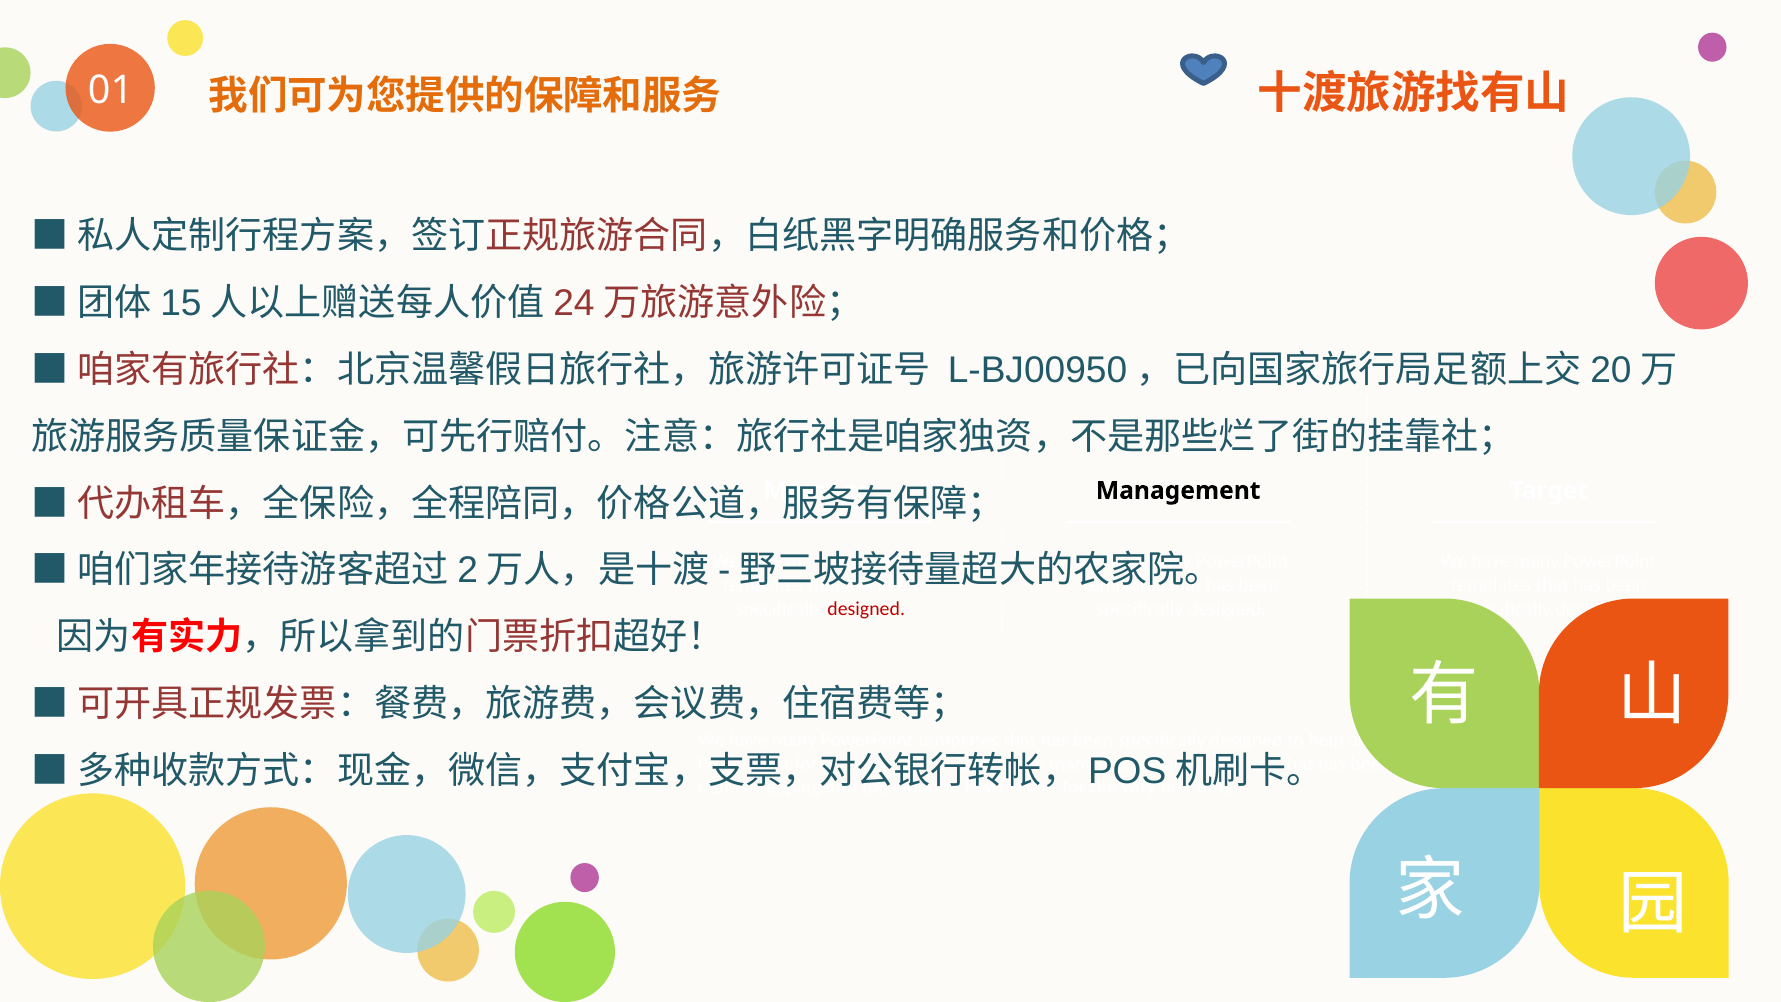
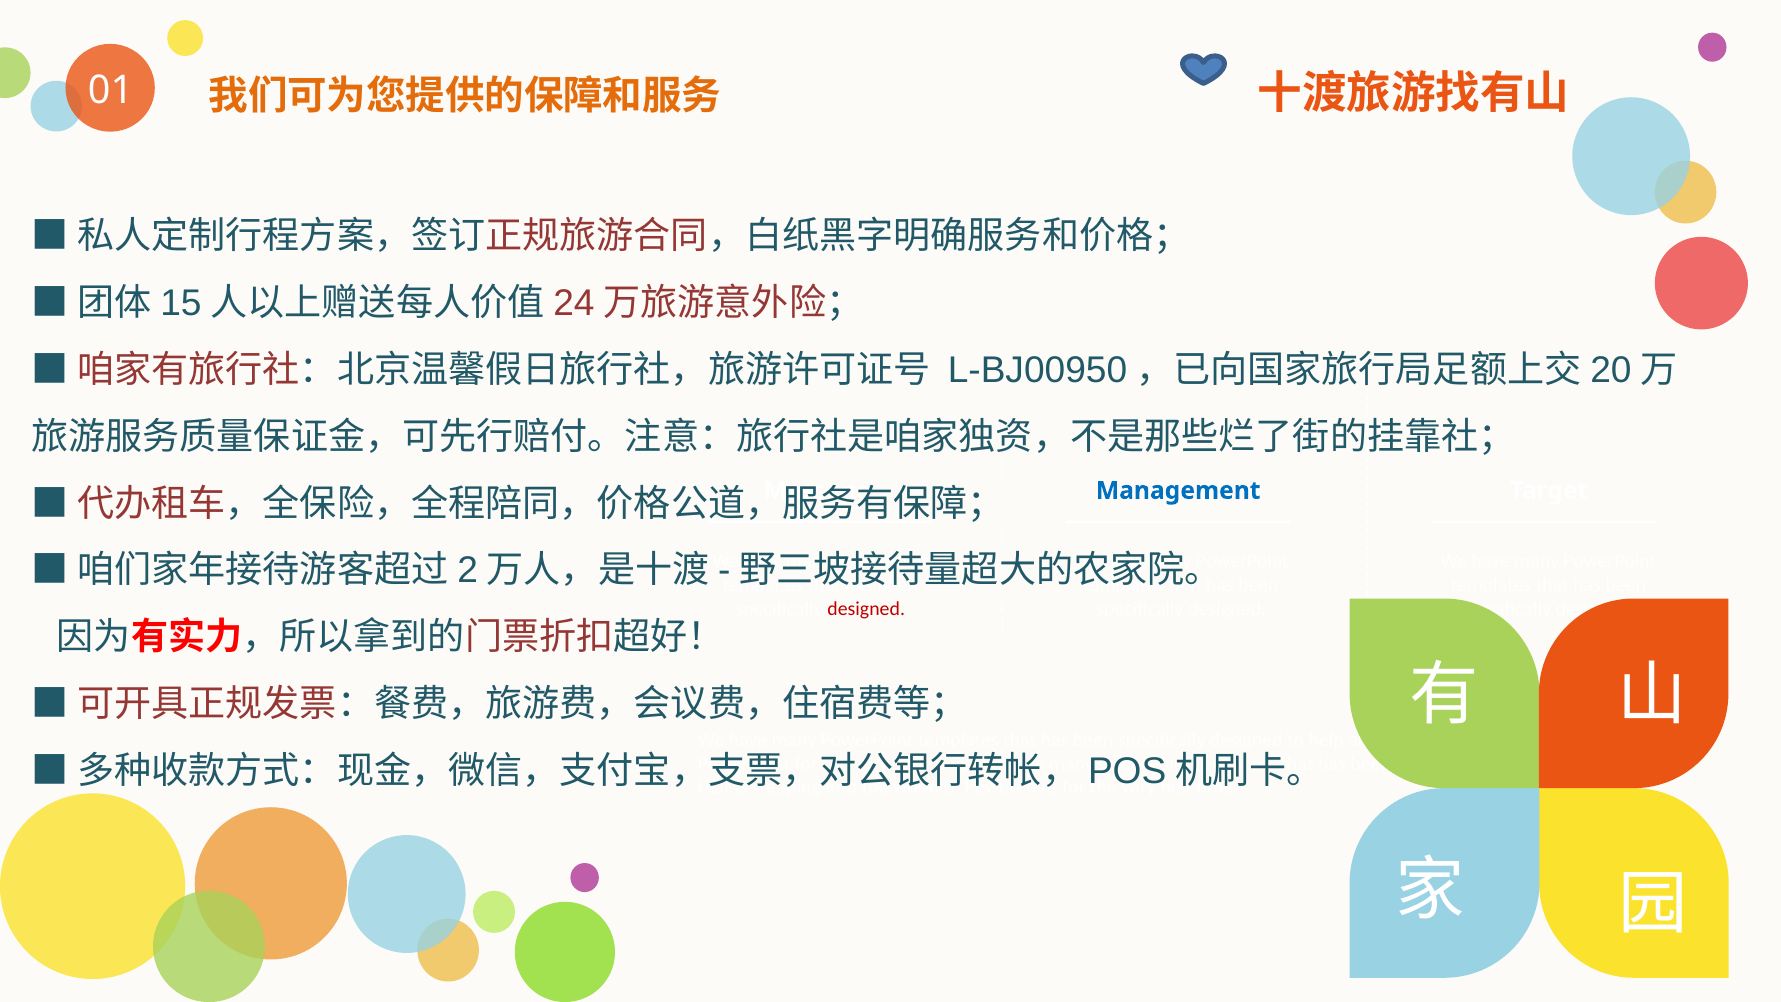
Management colour: black -> blue (1178, 490)
